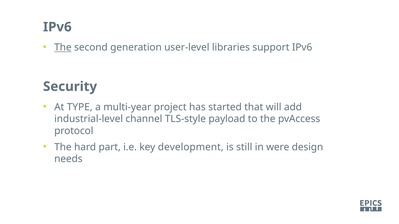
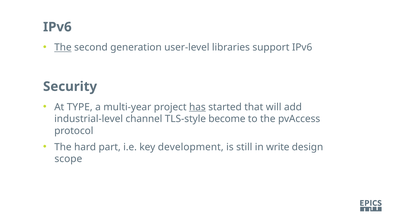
has underline: none -> present (197, 107)
payload: payload -> become (227, 119)
were: were -> write (278, 147)
needs: needs -> scope (68, 159)
